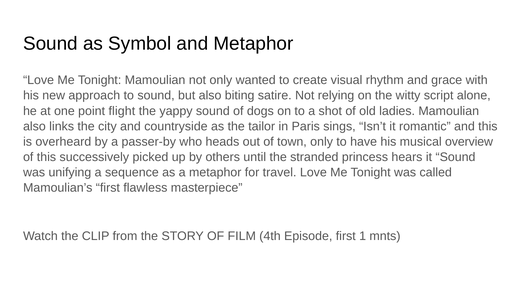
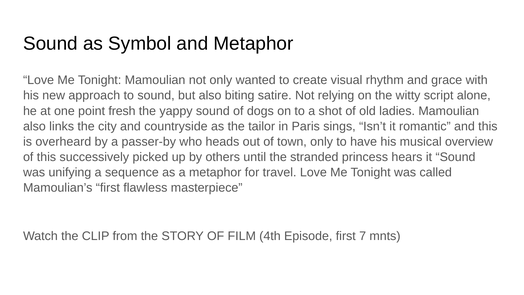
flight: flight -> fresh (122, 111)
1: 1 -> 7 (363, 236)
